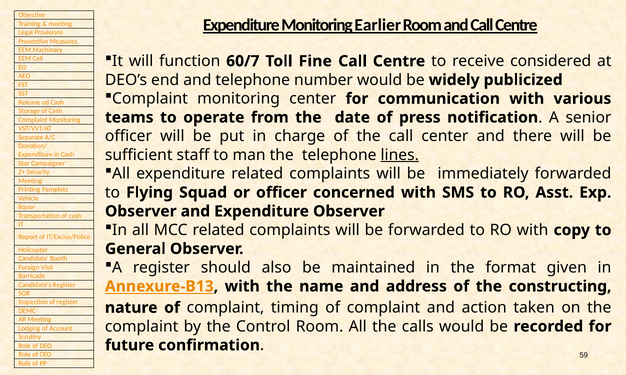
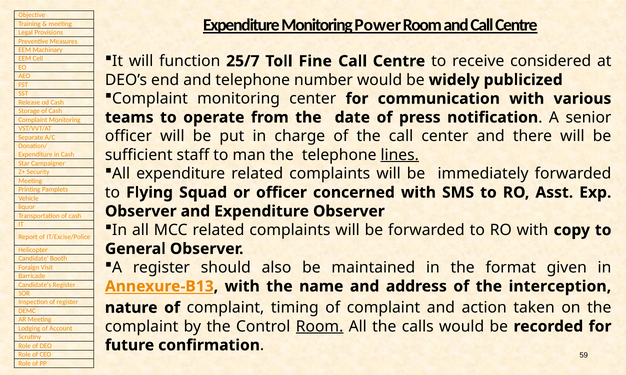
Earlier: Earlier -> Power (378, 25)
60/7: 60/7 -> 25/7 (243, 61)
constructing: constructing -> interception (560, 287)
Room underline: none -> present (320, 327)
